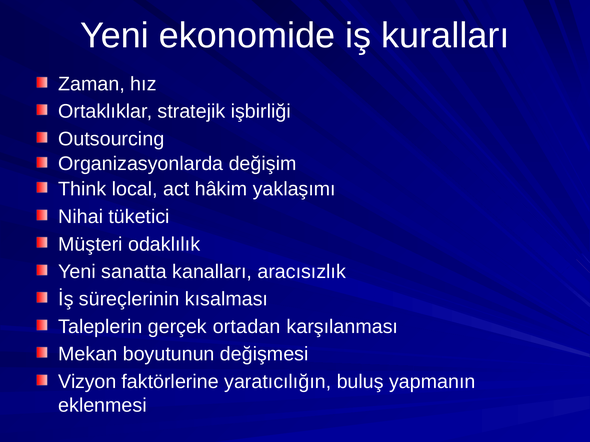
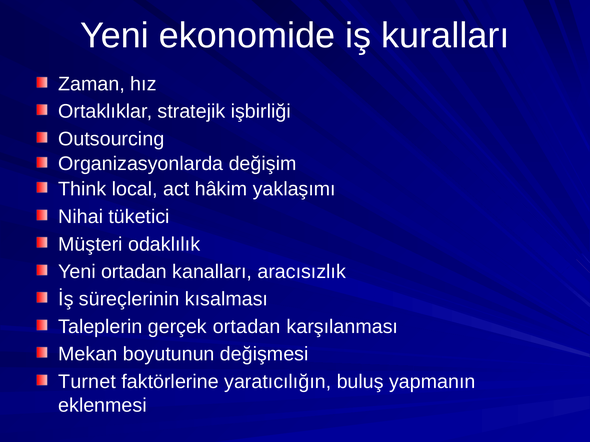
Yeni sanatta: sanatta -> ortadan (134, 272)
Vizyon: Vizyon -> Turnet (87, 382)
